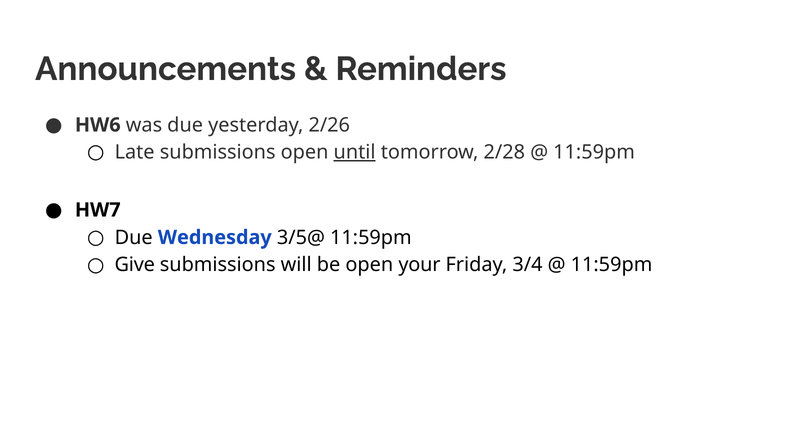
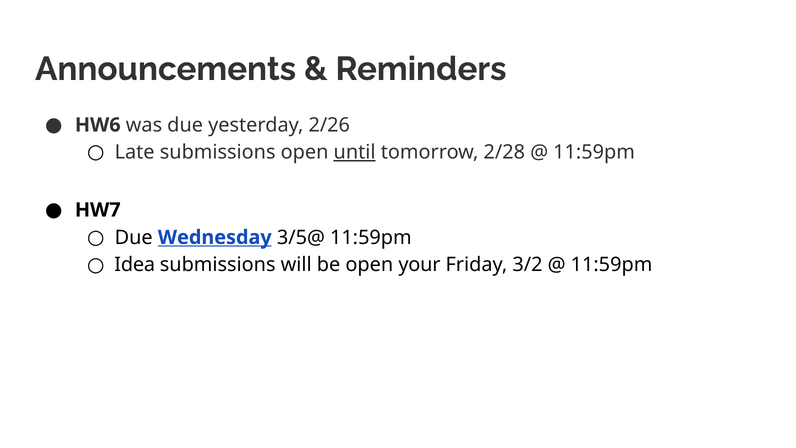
Wednesday underline: none -> present (215, 237)
Give: Give -> Idea (135, 265)
3/4: 3/4 -> 3/2 (527, 265)
